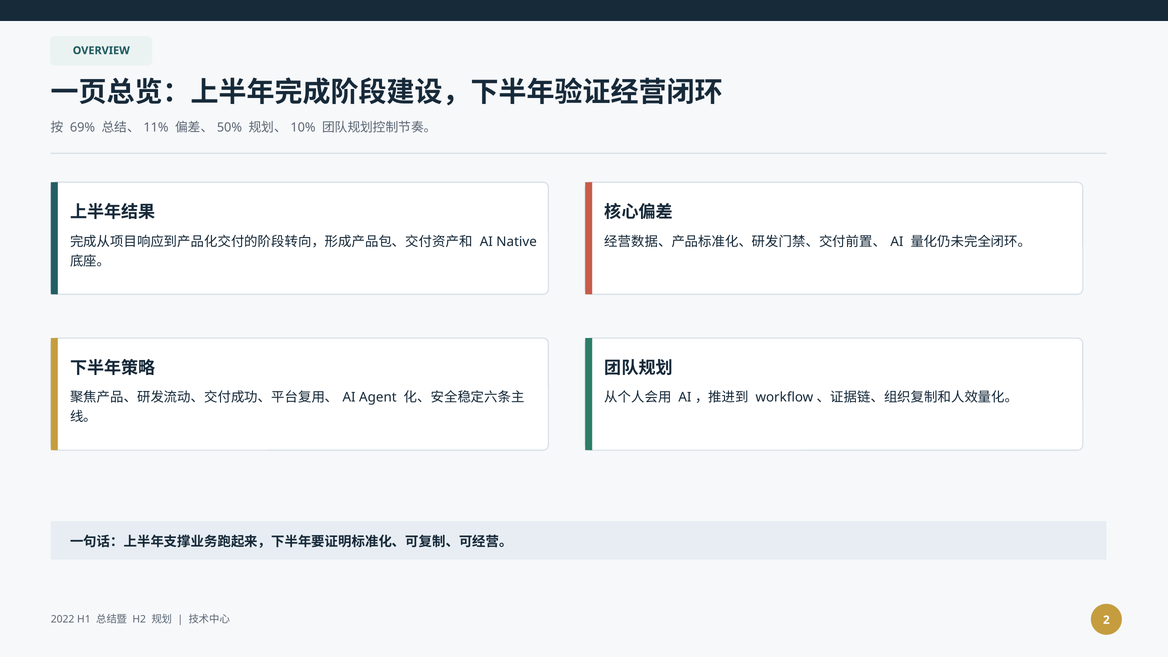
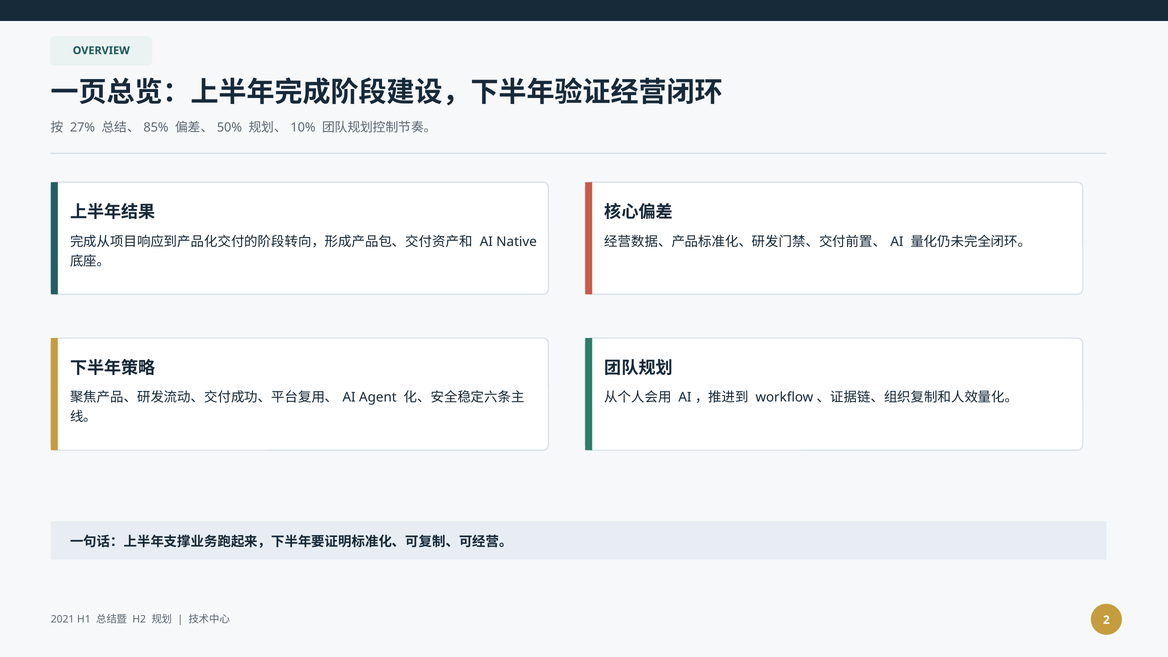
69%: 69% -> 27% (82, 127)
11%: 11% -> 85% (156, 127)
2022: 2022 -> 2021 (63, 619)
